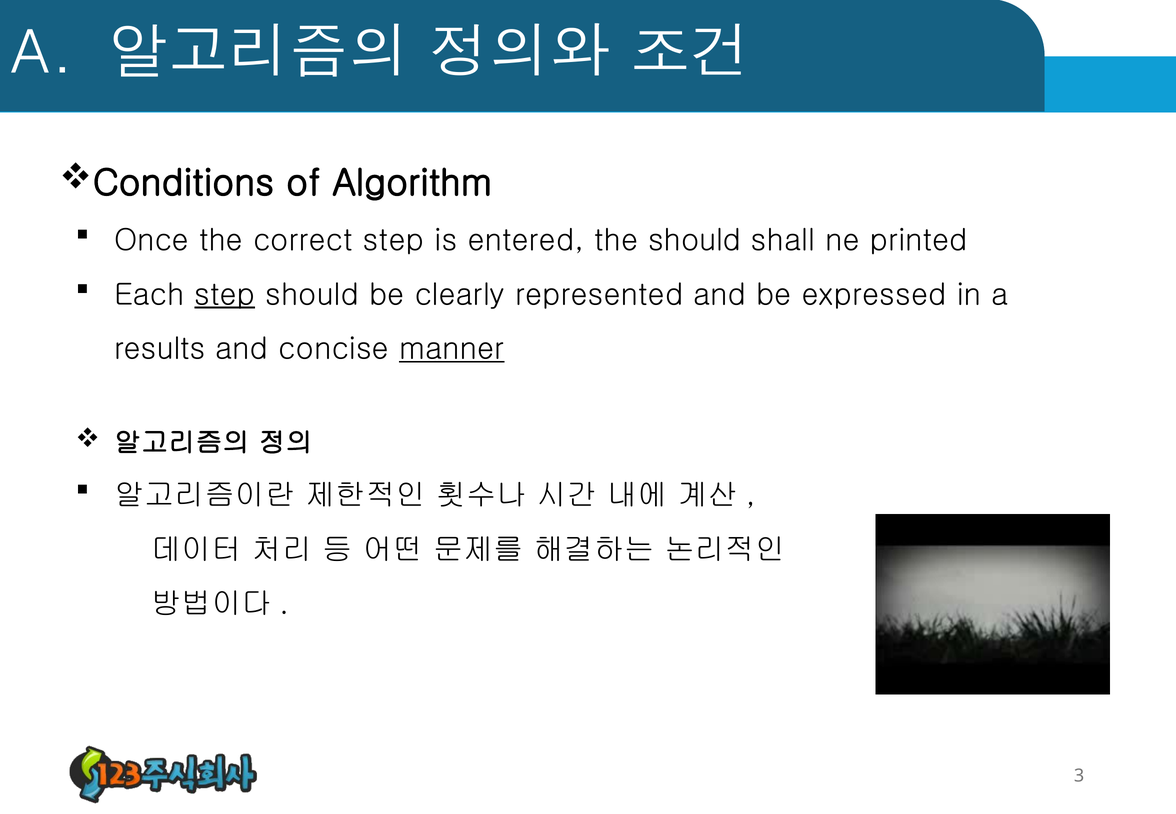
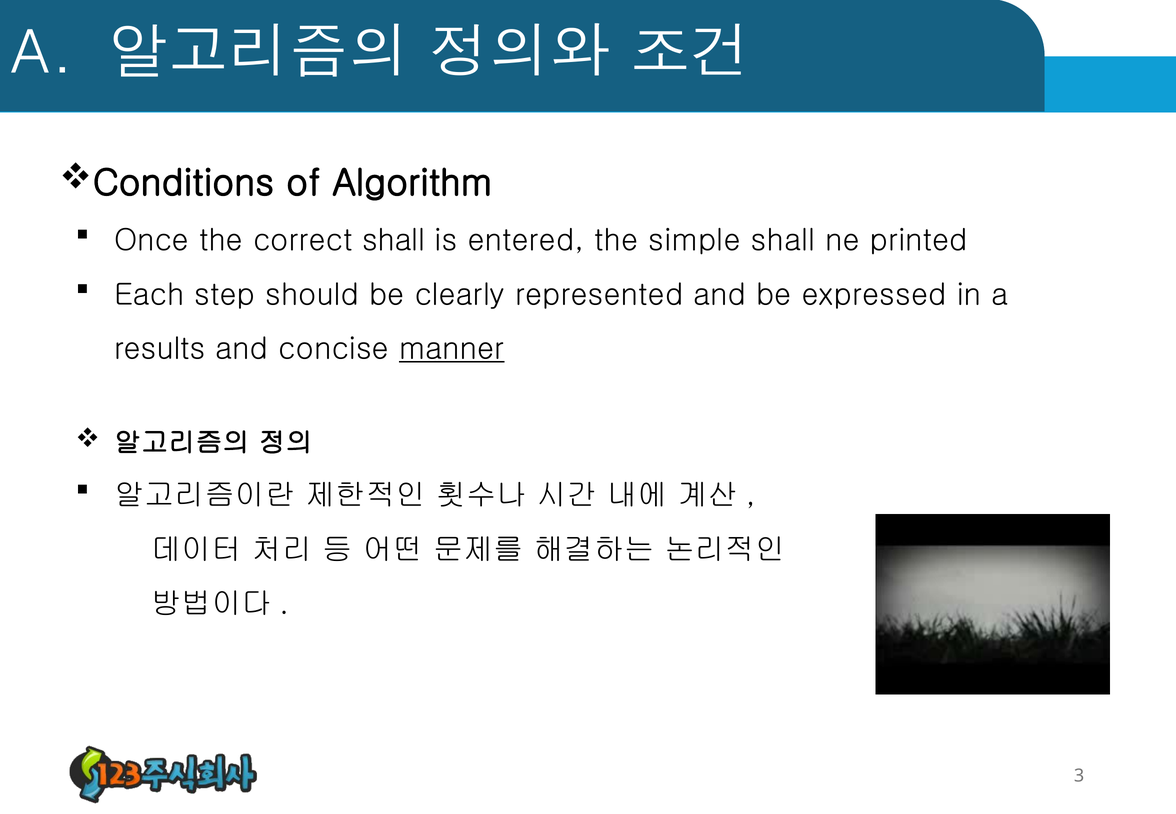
correct step: step -> shall (394, 240)
the should: should -> simple (695, 240)
step underline: present -> none (225, 295)
